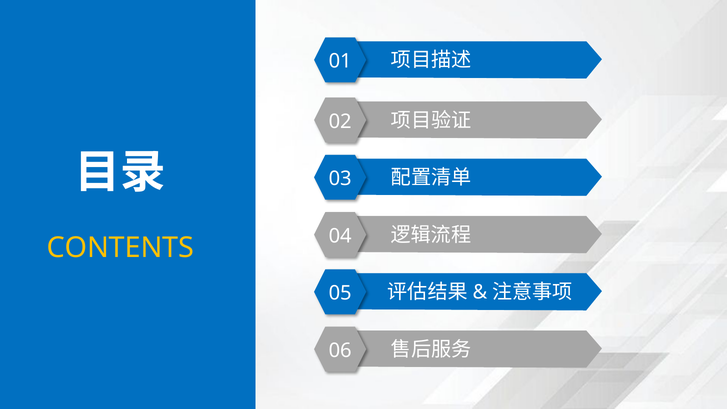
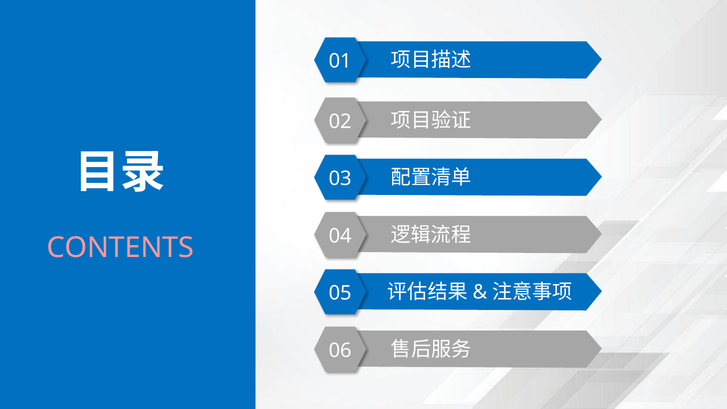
CONTENTS colour: yellow -> pink (120, 247)
